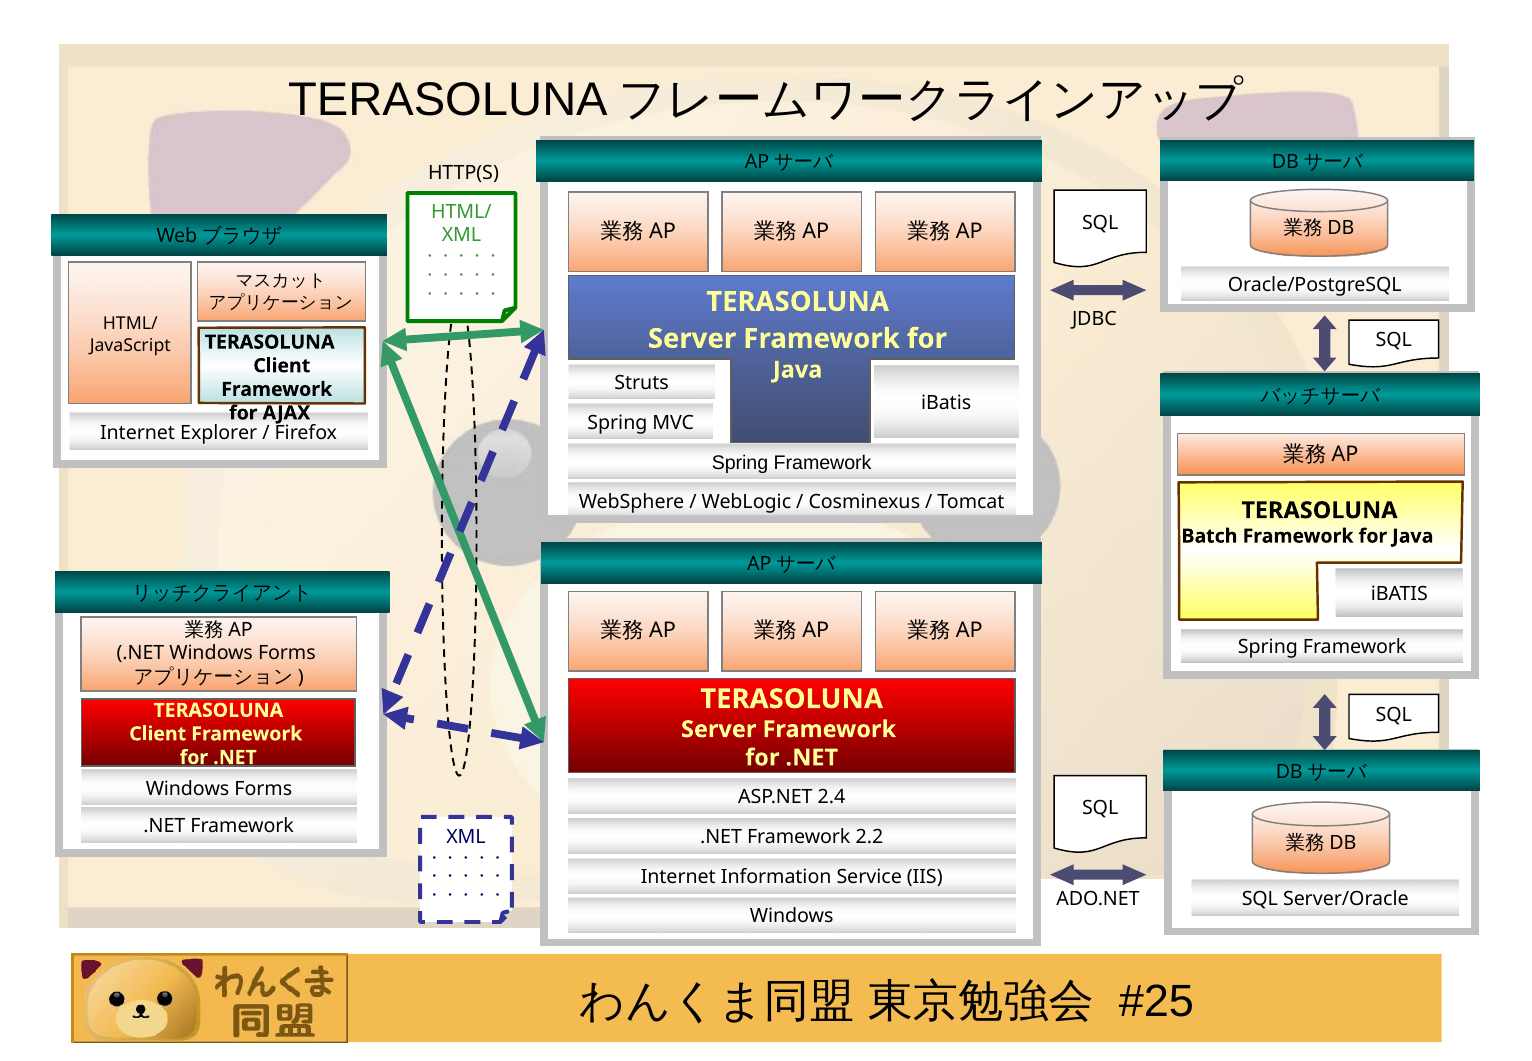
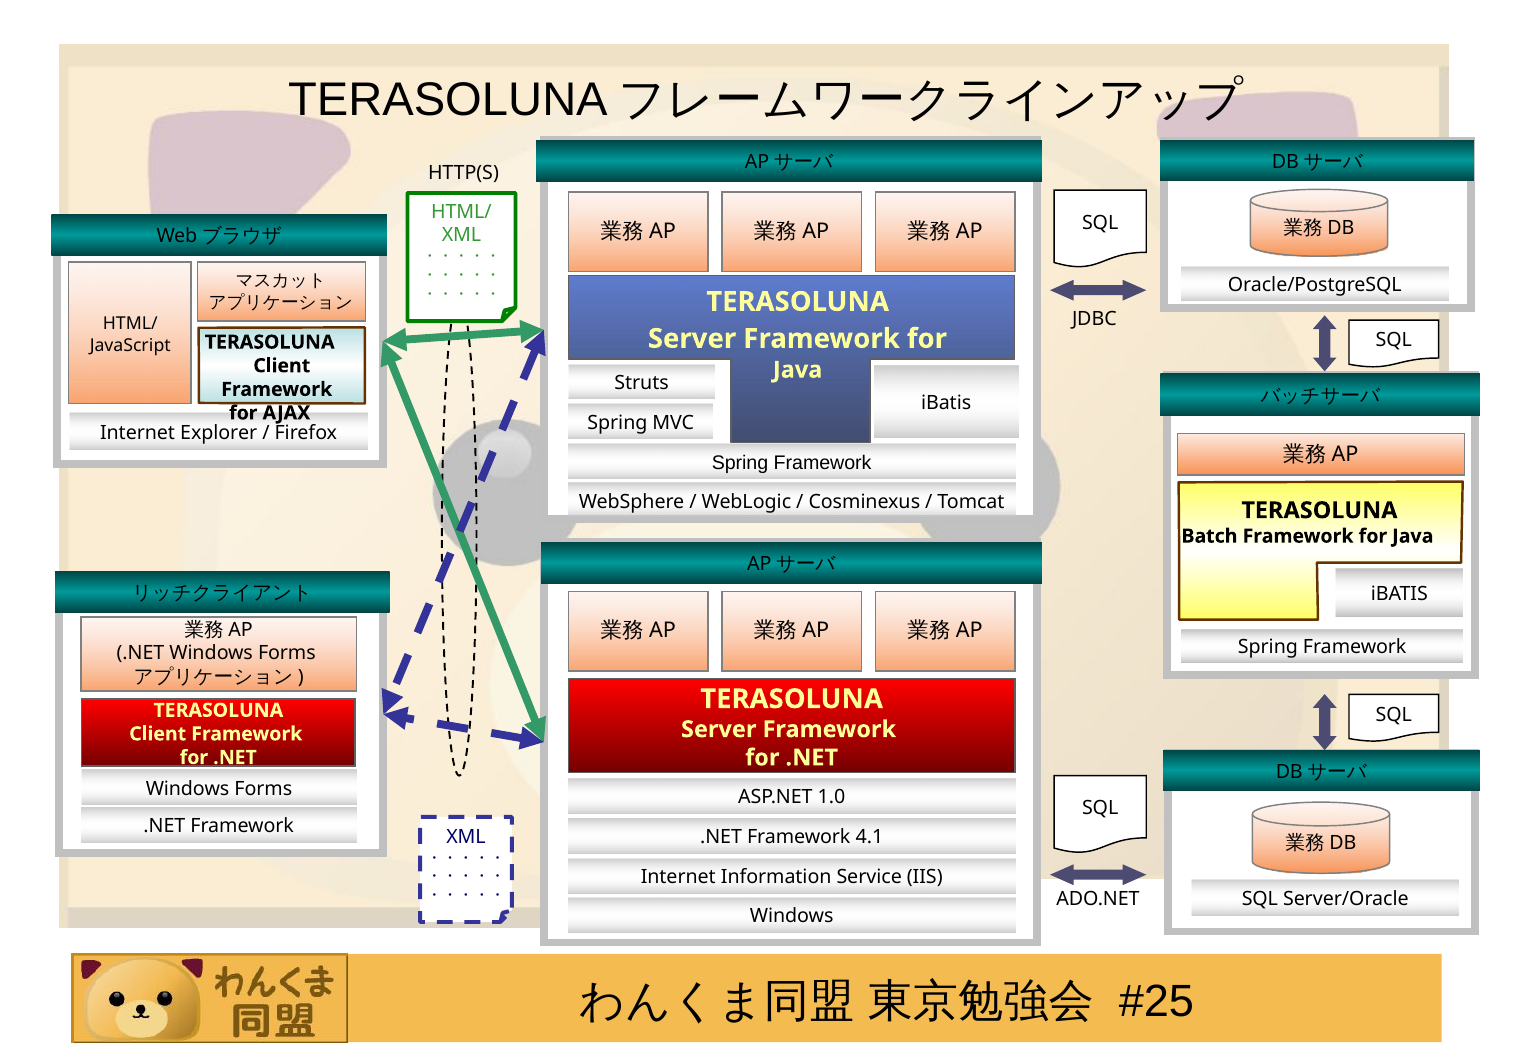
2.4: 2.4 -> 1.0 (832, 797)
2.2: 2.2 -> 4.1 (869, 837)
